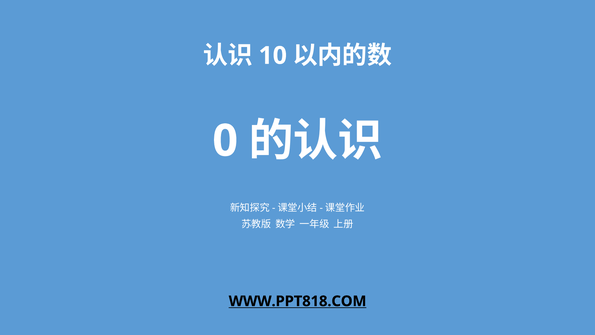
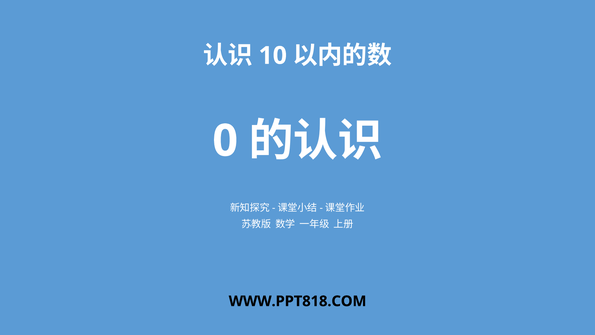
WWW.PPT818.COM underline: present -> none (298, 301)
